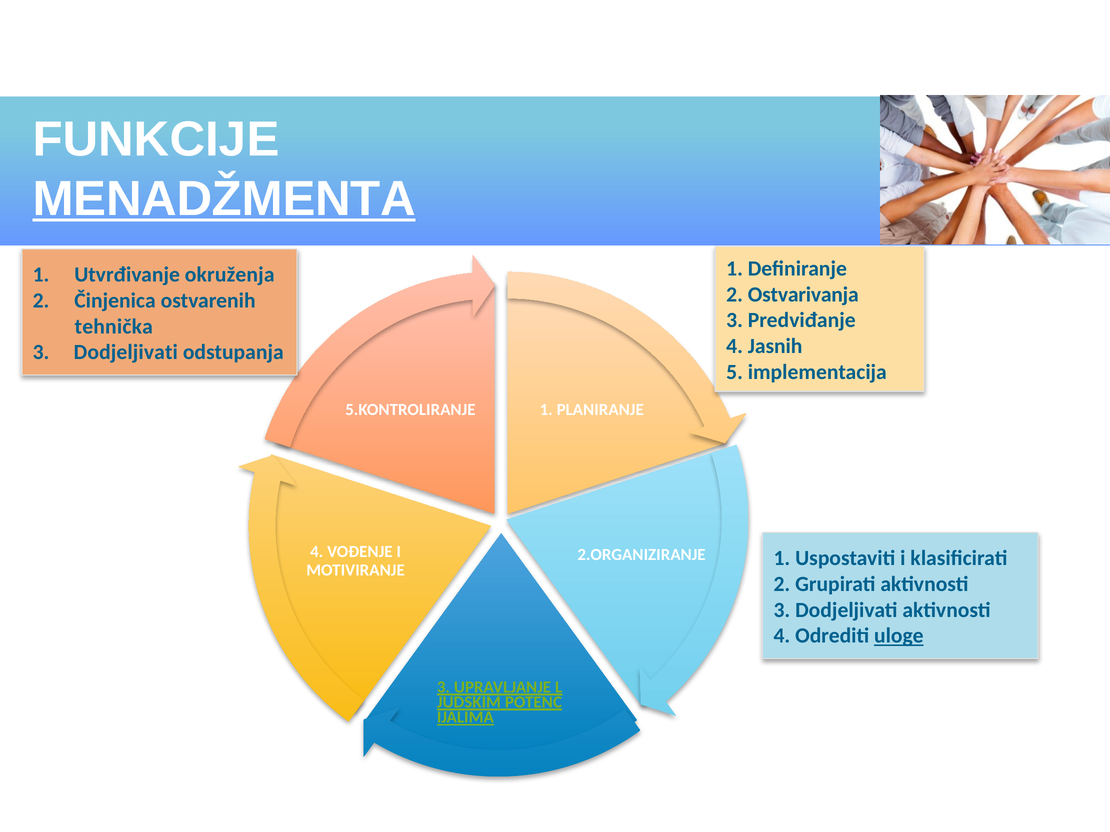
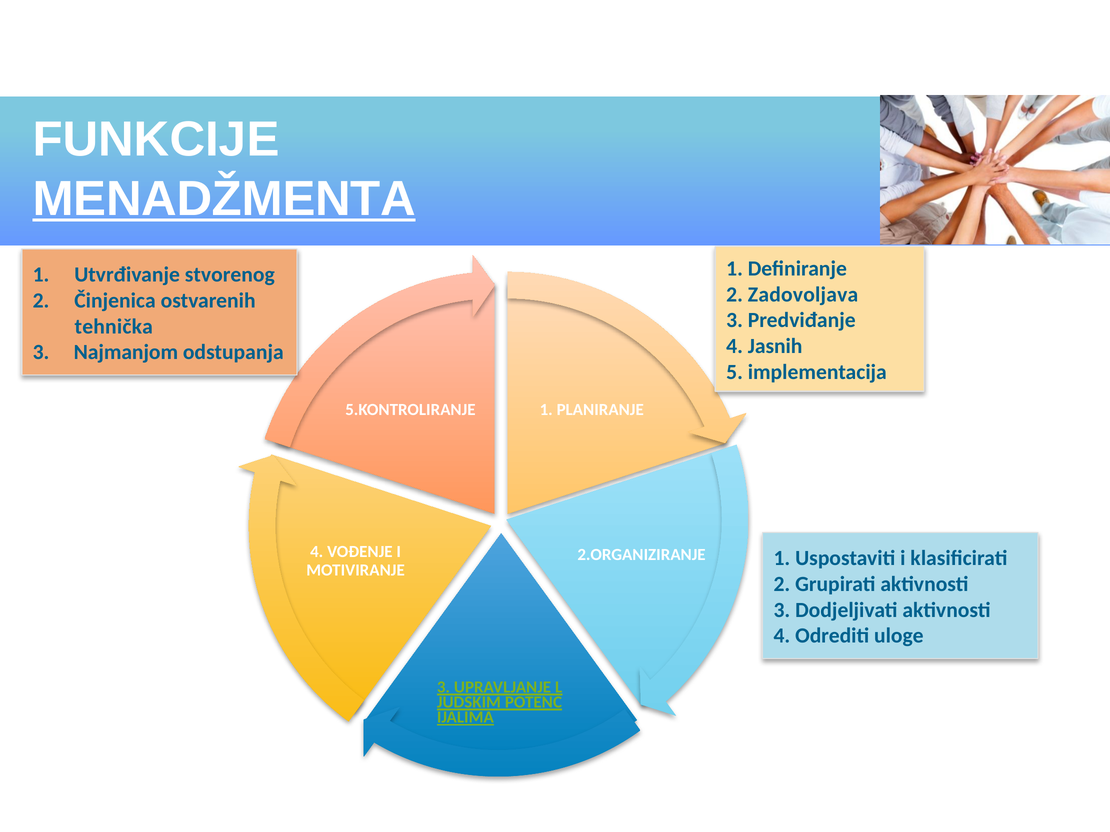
okruženja: okruženja -> stvorenog (230, 275)
Ostvarivanja: Ostvarivanja -> Zadovoljava (803, 295)
Dodjeljivati: Dodjeljivati -> Najmanjom (126, 353)
uloge underline: present -> none (899, 636)
